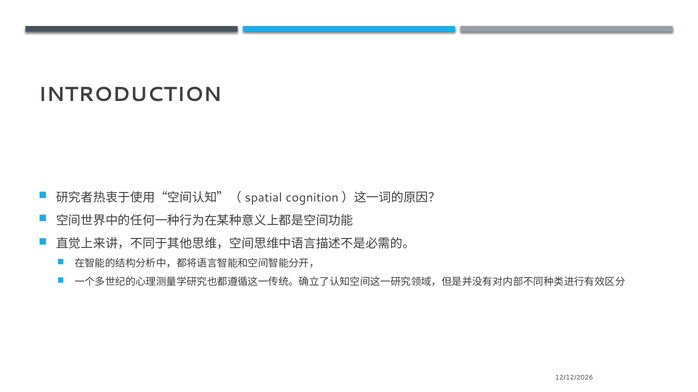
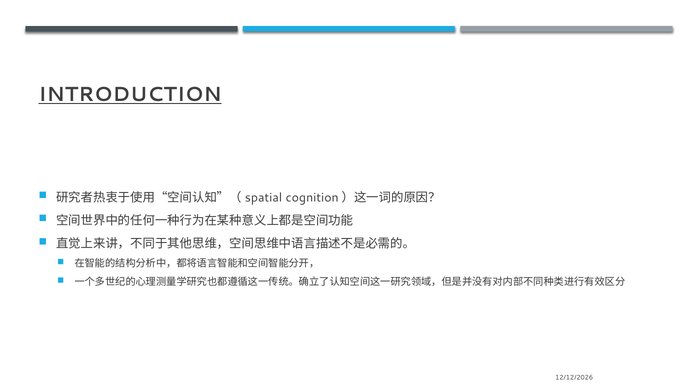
INTRODUCTION underline: none -> present (130, 95)
